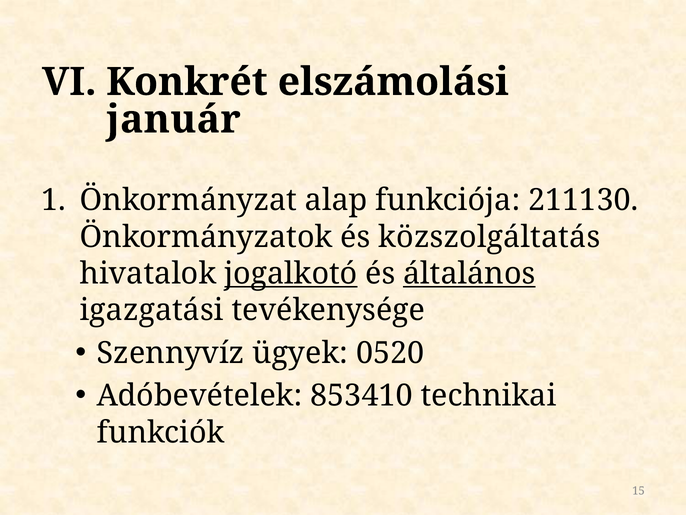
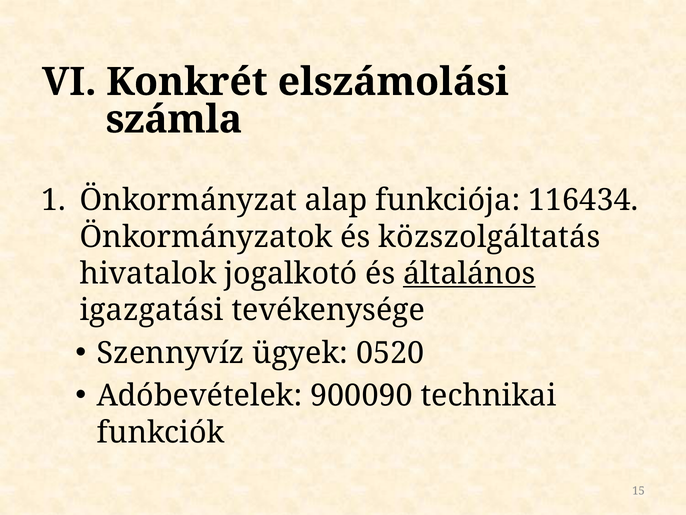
január: január -> számla (174, 119)
211130: 211130 -> 116434 (583, 200)
jogalkotó underline: present -> none (291, 273)
853410: 853410 -> 900090 (362, 395)
